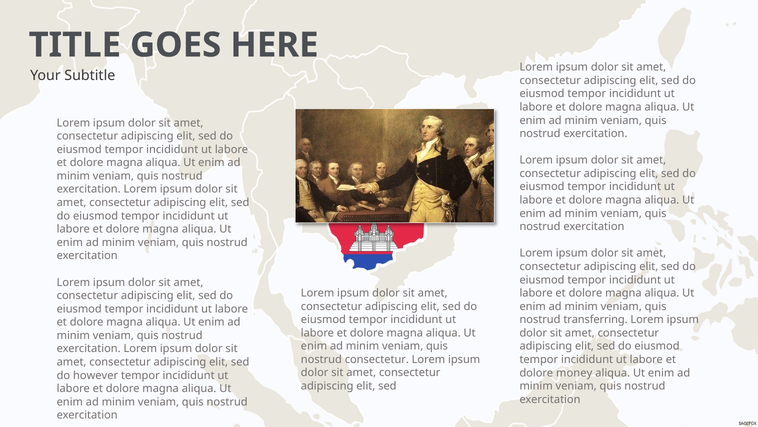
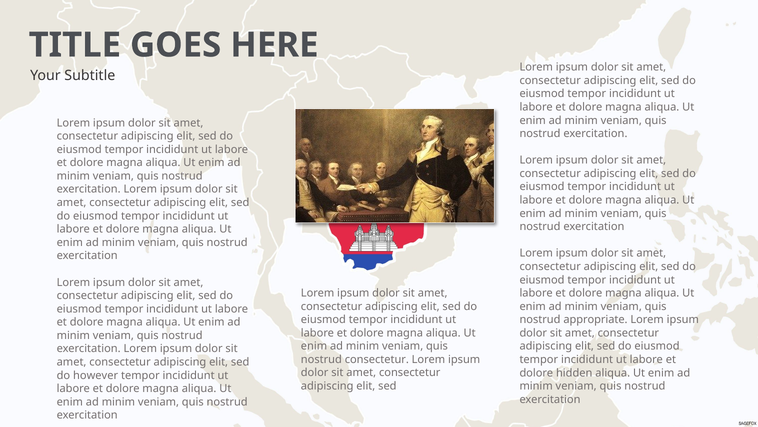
transferring: transferring -> appropriate (595, 319)
money: money -> hidden (574, 372)
